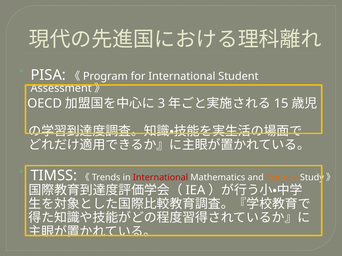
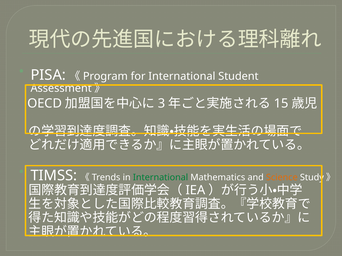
International colour: red -> green (161, 178)
